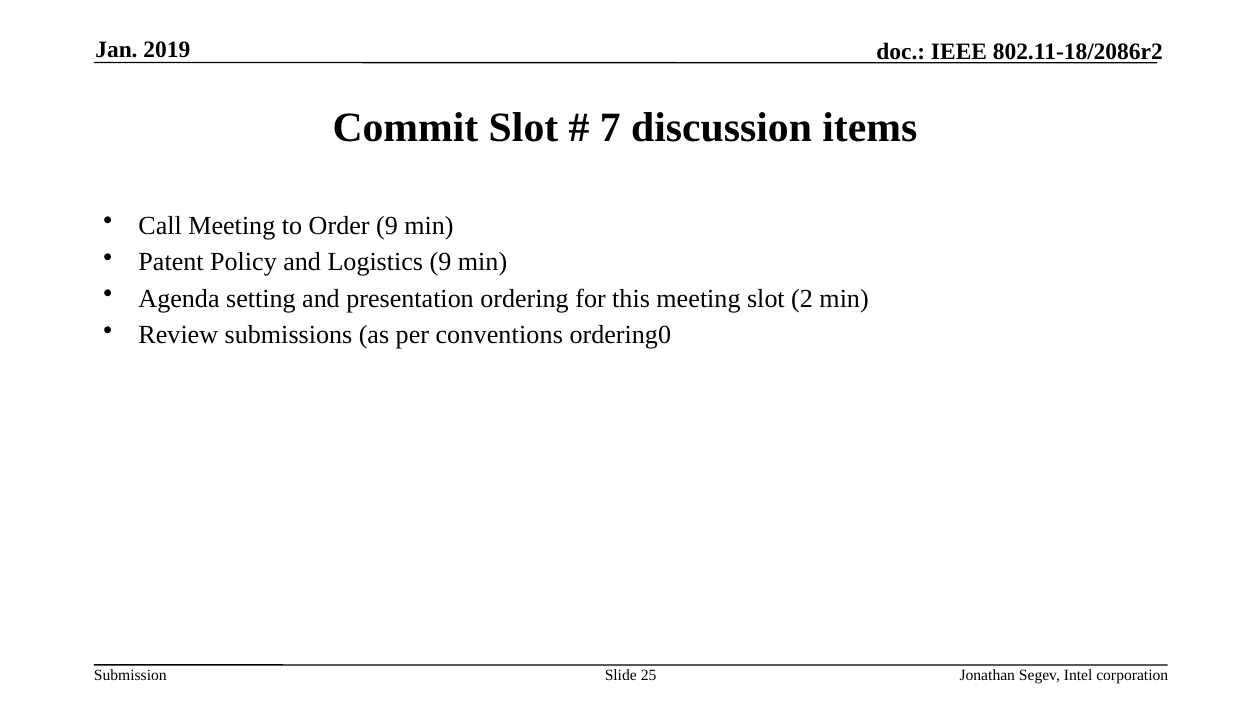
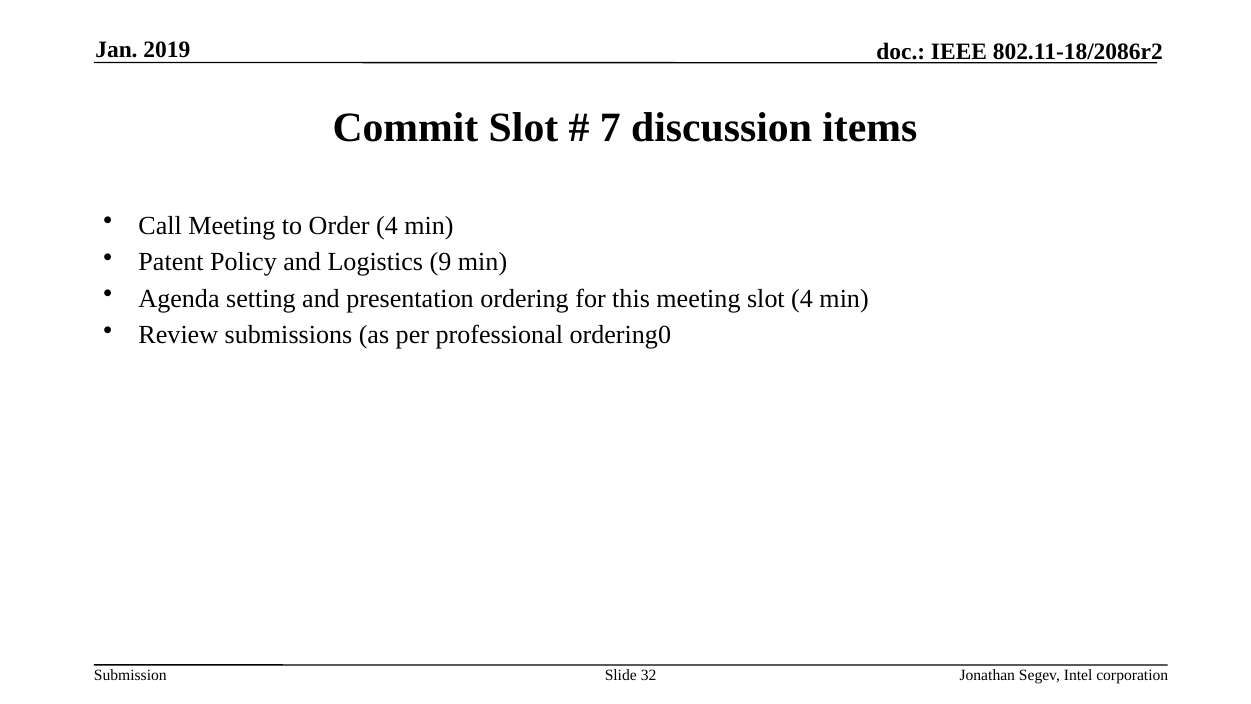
Order 9: 9 -> 4 (387, 225)
slot 2: 2 -> 4 (802, 298)
conventions: conventions -> professional (499, 335)
25: 25 -> 32 (649, 675)
